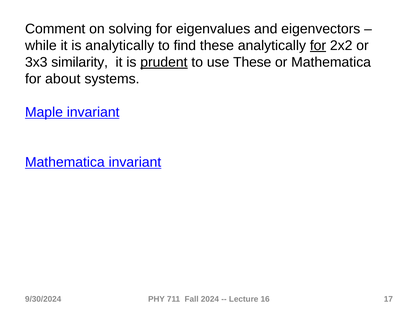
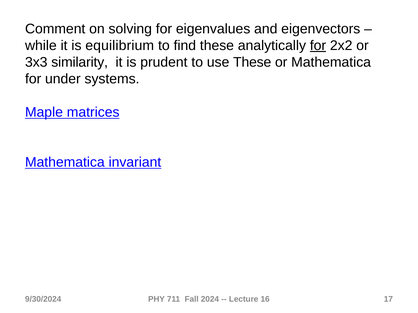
is analytically: analytically -> equilibrium (120, 46)
prudent underline: present -> none (164, 62)
about: about -> under (63, 79)
Maple invariant: invariant -> matrices (93, 112)
